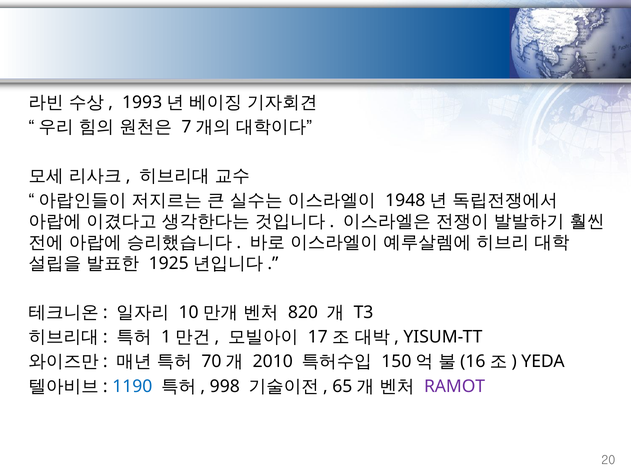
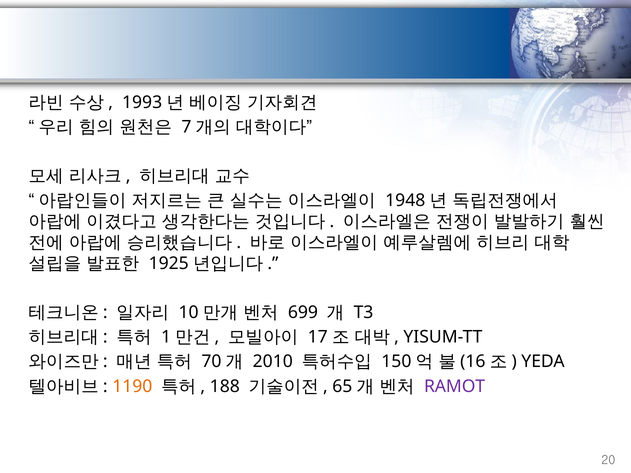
820: 820 -> 699 (303, 313)
1190 colour: blue -> orange (132, 386)
998: 998 -> 188 (225, 386)
